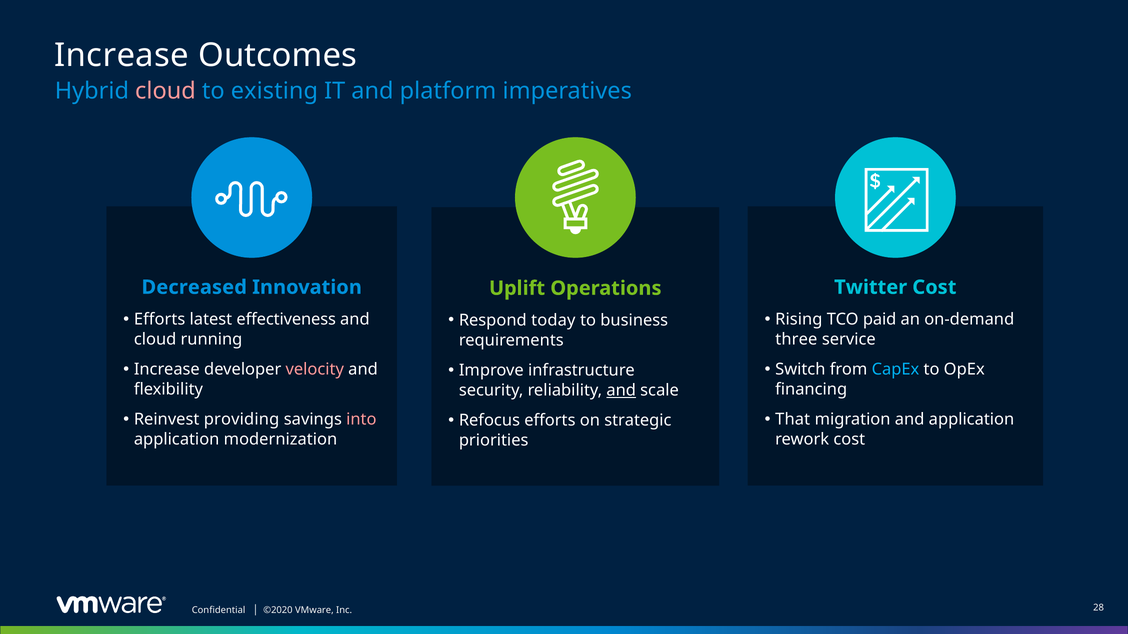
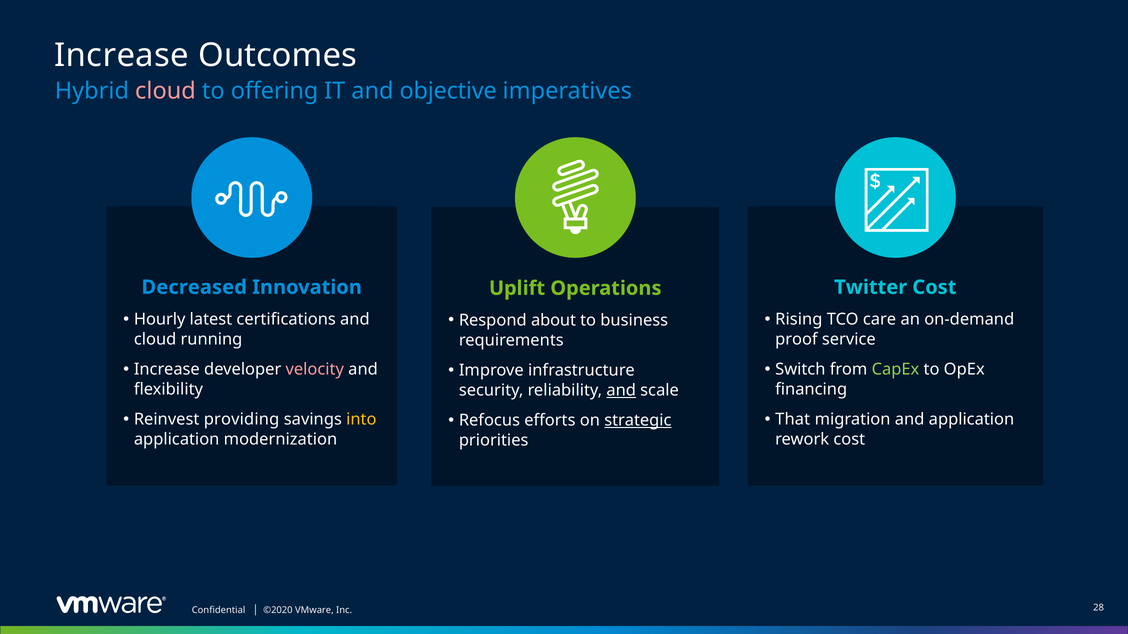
existing: existing -> offering (275, 91)
platform: platform -> objective (448, 91)
Efforts: Efforts -> Hourly (160, 320)
effectiveness: effectiveness -> certifications (286, 320)
paid: paid -> care (880, 320)
today: today -> about (553, 321)
three: three -> proof (796, 340)
CapEx colour: light blue -> light green (895, 370)
into colour: pink -> yellow (361, 420)
strategic underline: none -> present (638, 421)
